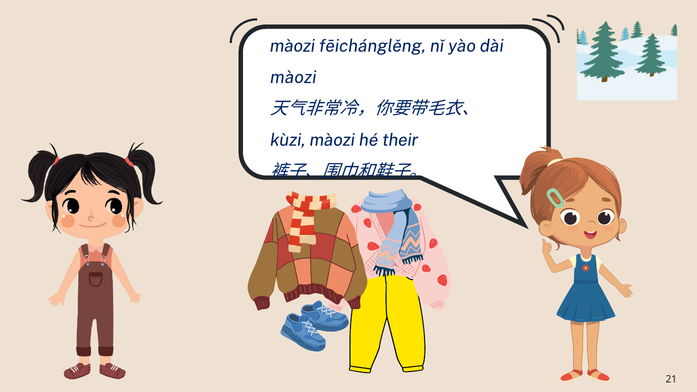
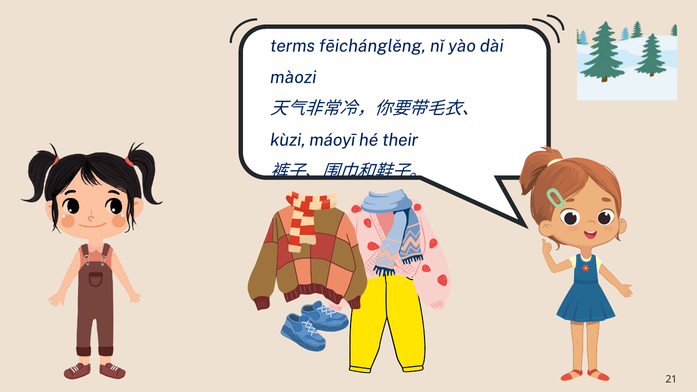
màozi: màozi -> terms (292, 46)
kùzi màozi: màozi -> máoyī (332, 140)
